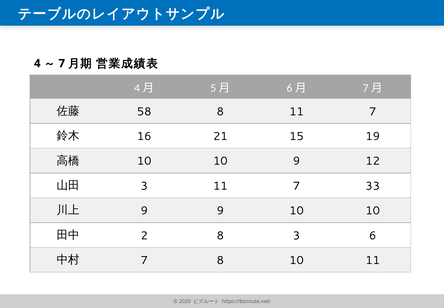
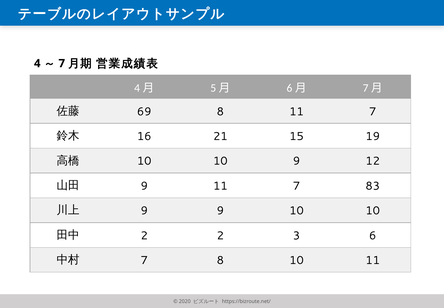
58: 58 -> 69 (144, 111)
3: 3 -> 9 (144, 186)
33: 33 -> 83 (373, 186)
2 8: 8 -> 2 (220, 235)
